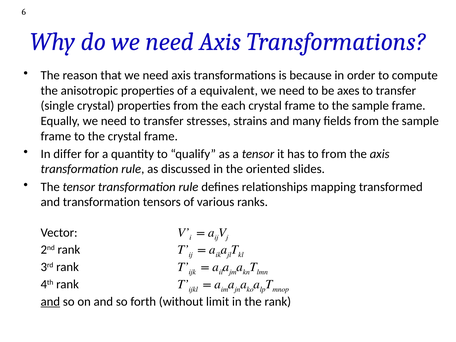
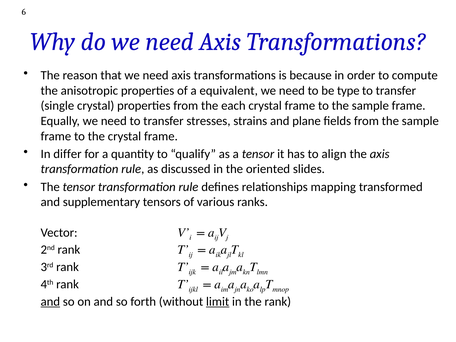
axes: axes -> type (348, 91)
many: many -> plane (307, 121)
to from: from -> align (334, 154)
and transformation: transformation -> supplementary (101, 202)
limit underline: none -> present (218, 302)
